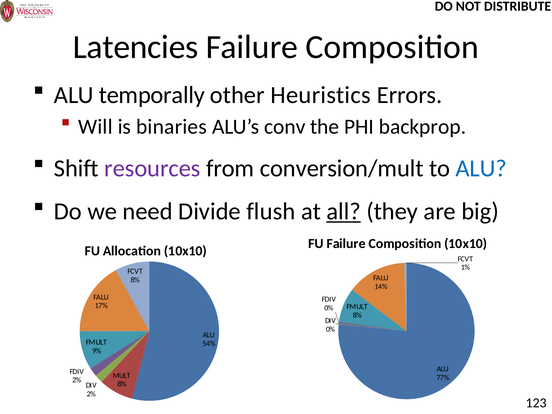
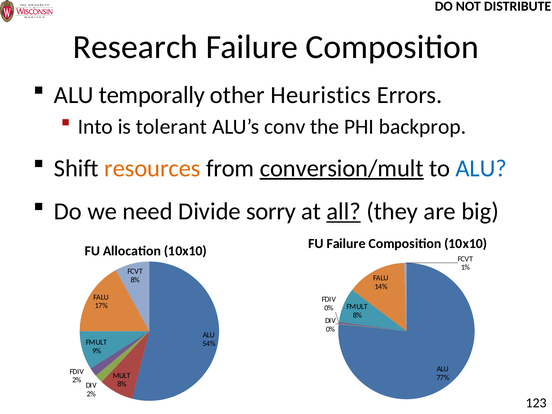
Latencies: Latencies -> Research (135, 47)
Will: Will -> Into (95, 127)
binaries: binaries -> tolerant (172, 127)
resources colour: purple -> orange (152, 168)
conversion/mult underline: none -> present (342, 168)
flush: flush -> sorry (271, 212)
